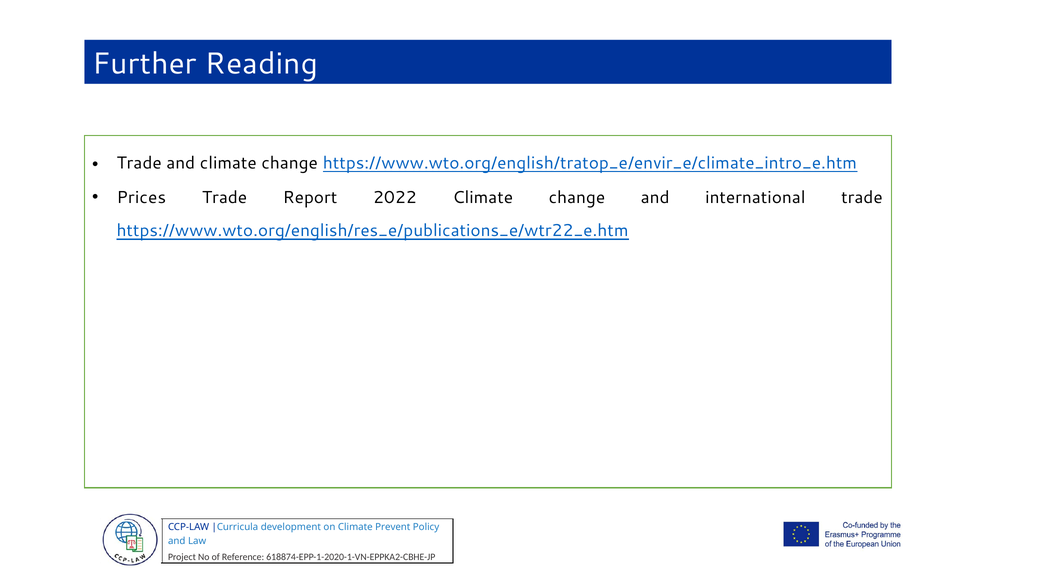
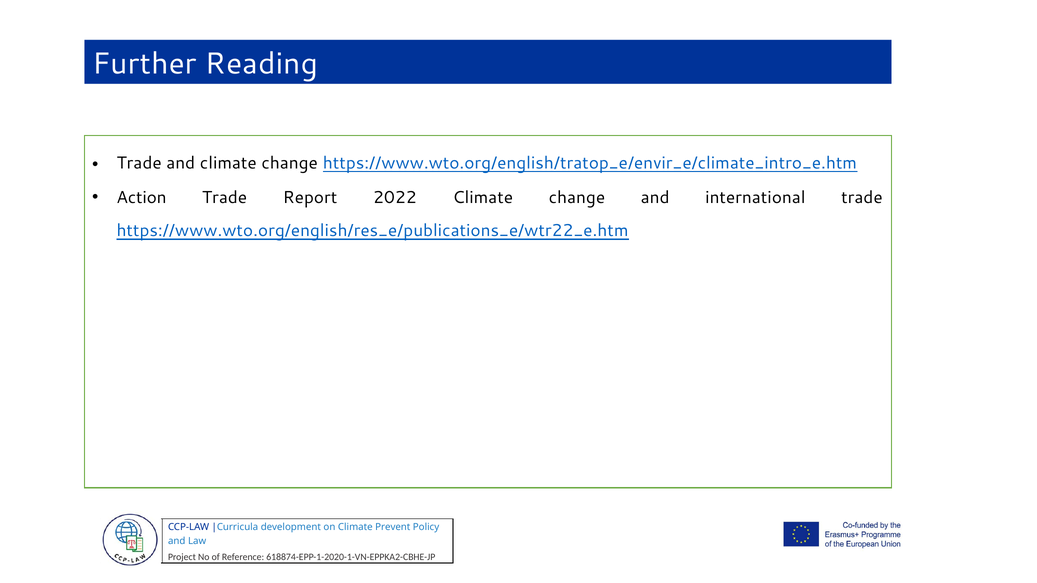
Prices: Prices -> Action (141, 198)
